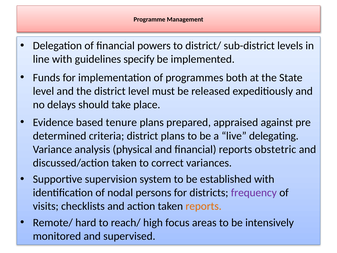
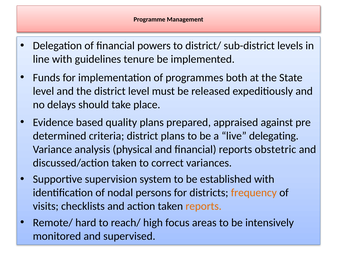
specify: specify -> tenure (139, 59)
tenure: tenure -> quality (121, 122)
frequency colour: purple -> orange (254, 192)
